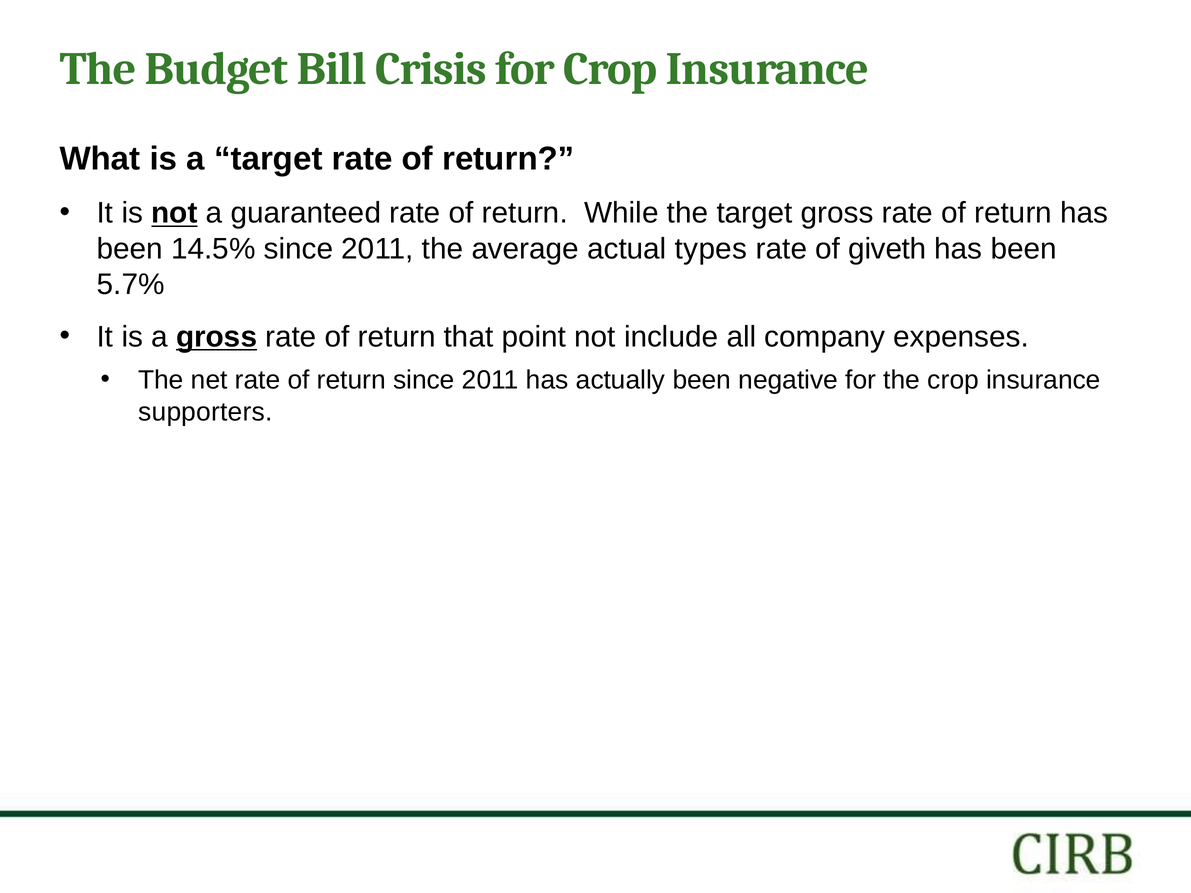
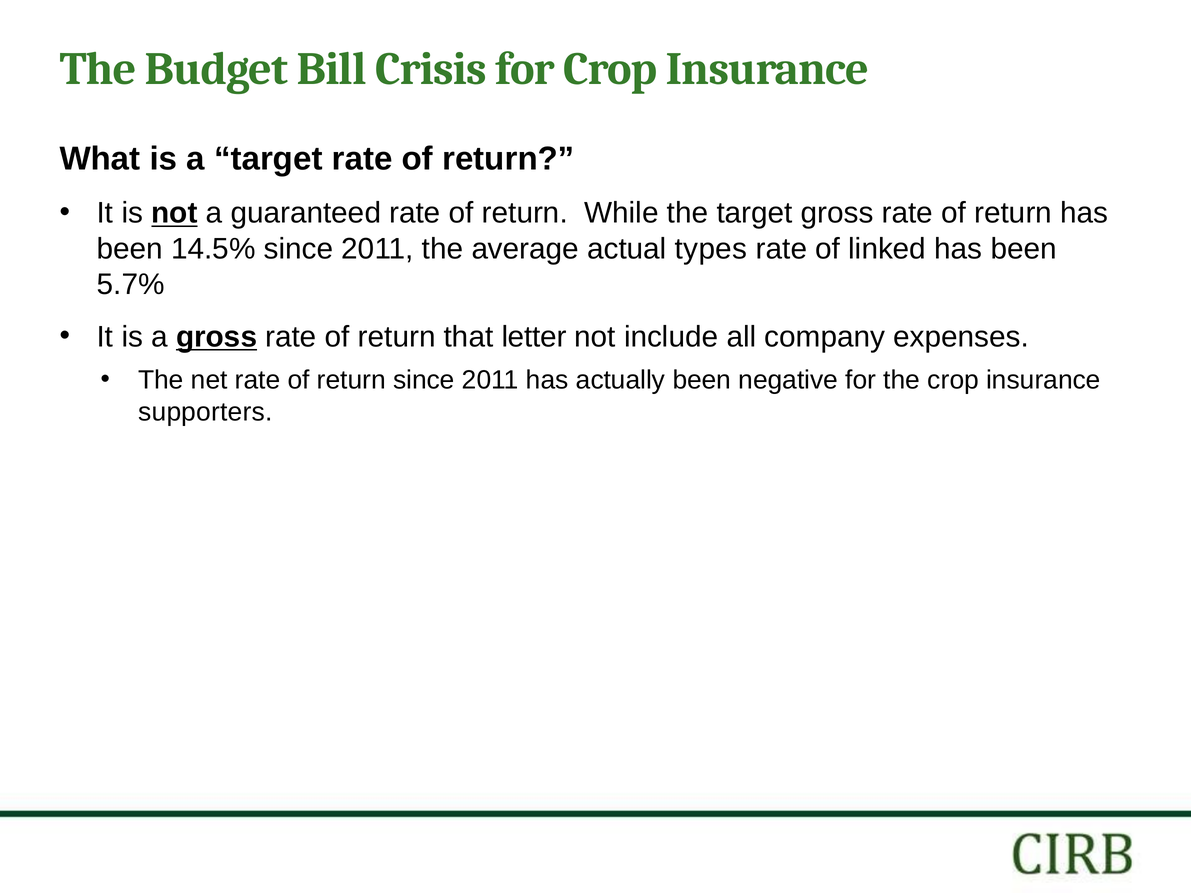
giveth: giveth -> linked (887, 249)
point: point -> letter (534, 337)
